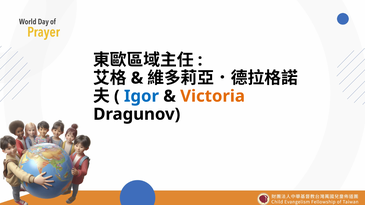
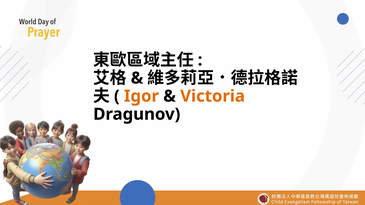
Igor colour: blue -> orange (141, 96)
